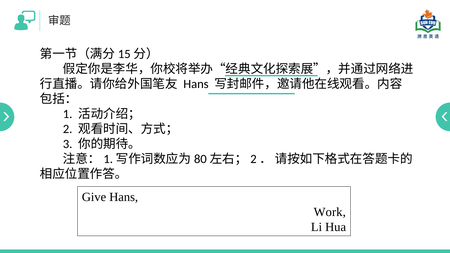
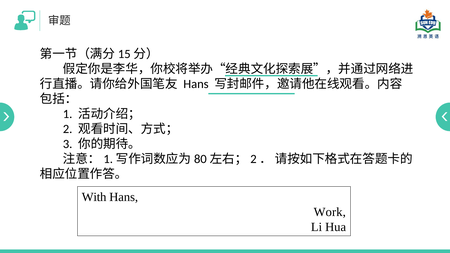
Give: Give -> With (94, 197)
